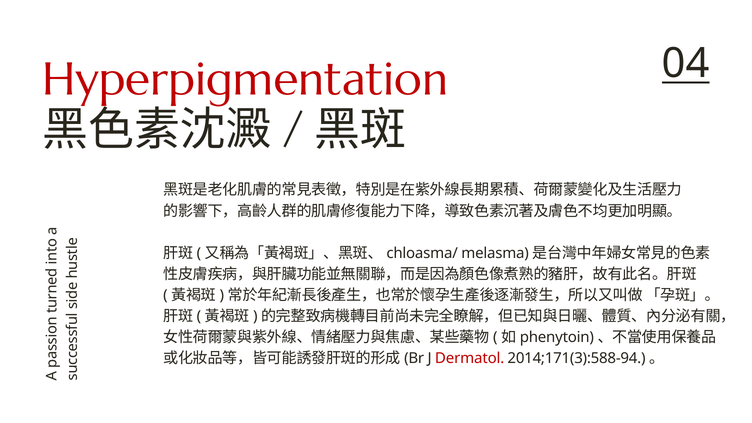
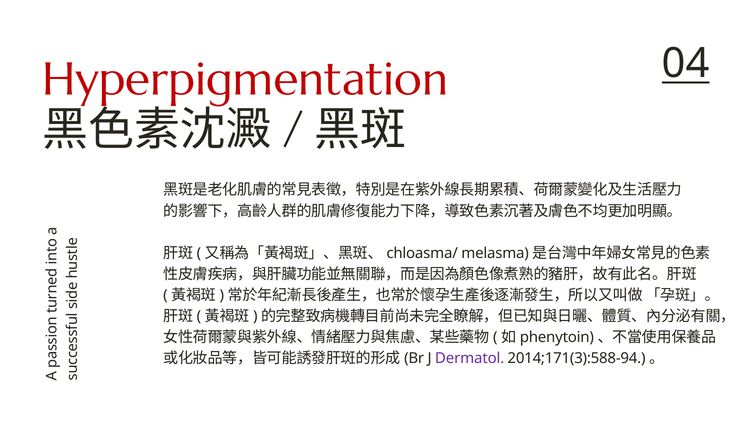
Dermatol colour: red -> purple (470, 358)
